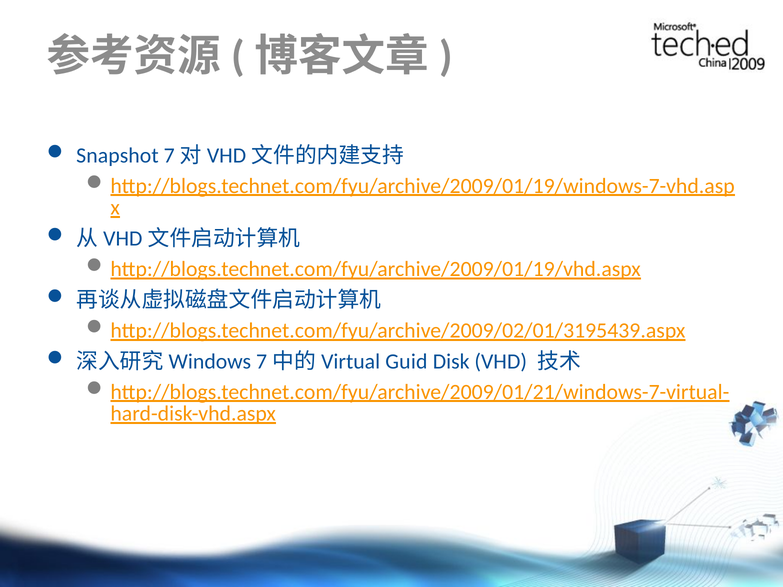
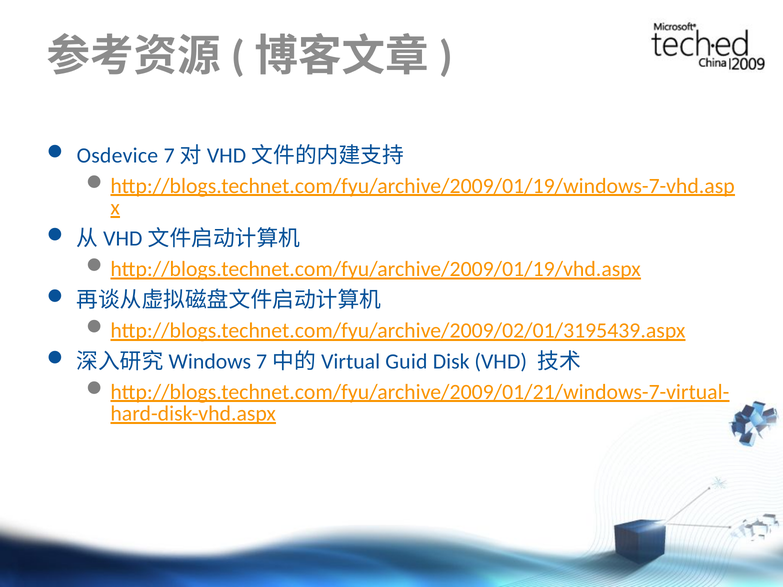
Snapshot: Snapshot -> Osdevice (117, 155)
